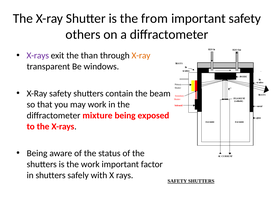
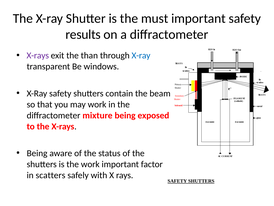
from: from -> must (155, 19)
others: others -> results (83, 35)
X-ray colour: orange -> blue (141, 55)
in shutters: shutters -> scatters (51, 175)
